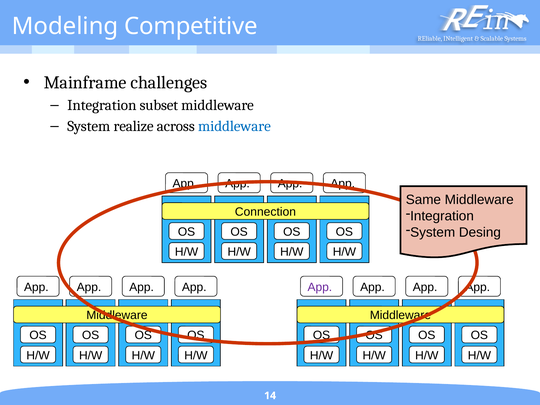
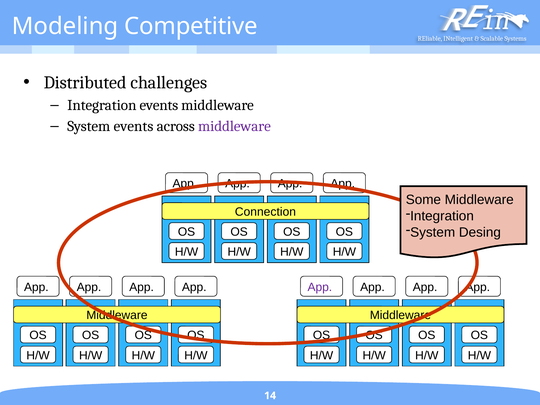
Mainframe: Mainframe -> Distributed (85, 83)
Integration subset: subset -> events (159, 105)
System realize: realize -> events (133, 126)
middleware colour: blue -> purple (234, 126)
Same: Same -> Some (423, 200)
